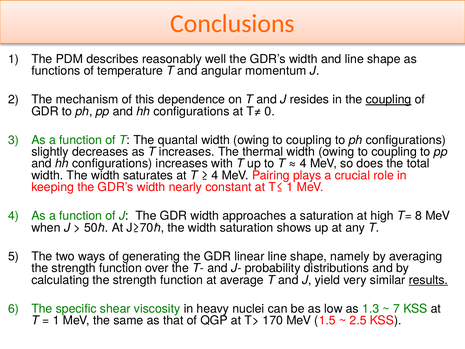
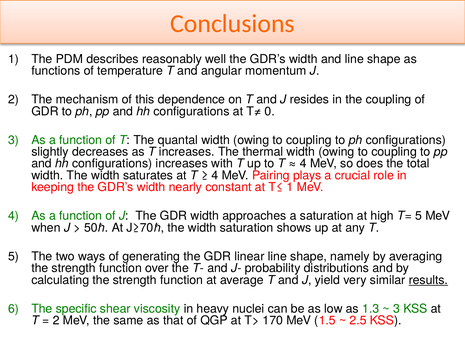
coupling underline: present -> none (389, 99)
T= 8: 8 -> 5 (419, 216)
7: 7 -> 3 (397, 308)
1: 1 -> 2 (56, 320)
